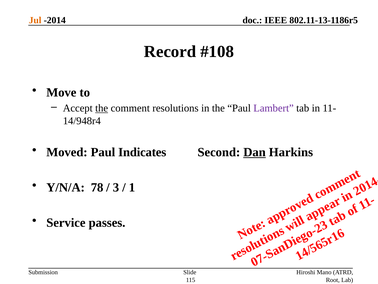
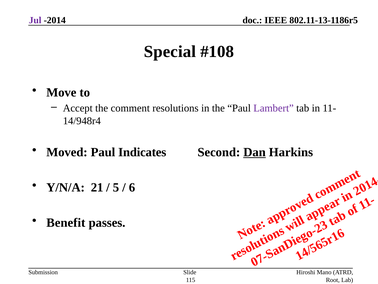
Jul colour: orange -> purple (35, 20)
Record: Record -> Special (170, 52)
the underline: present -> none (102, 108)
78: 78 -> 21 (97, 187)
3: 3 -> 5 (116, 187)
1: 1 -> 6 (132, 187)
Service: Service -> Benefit (66, 222)
